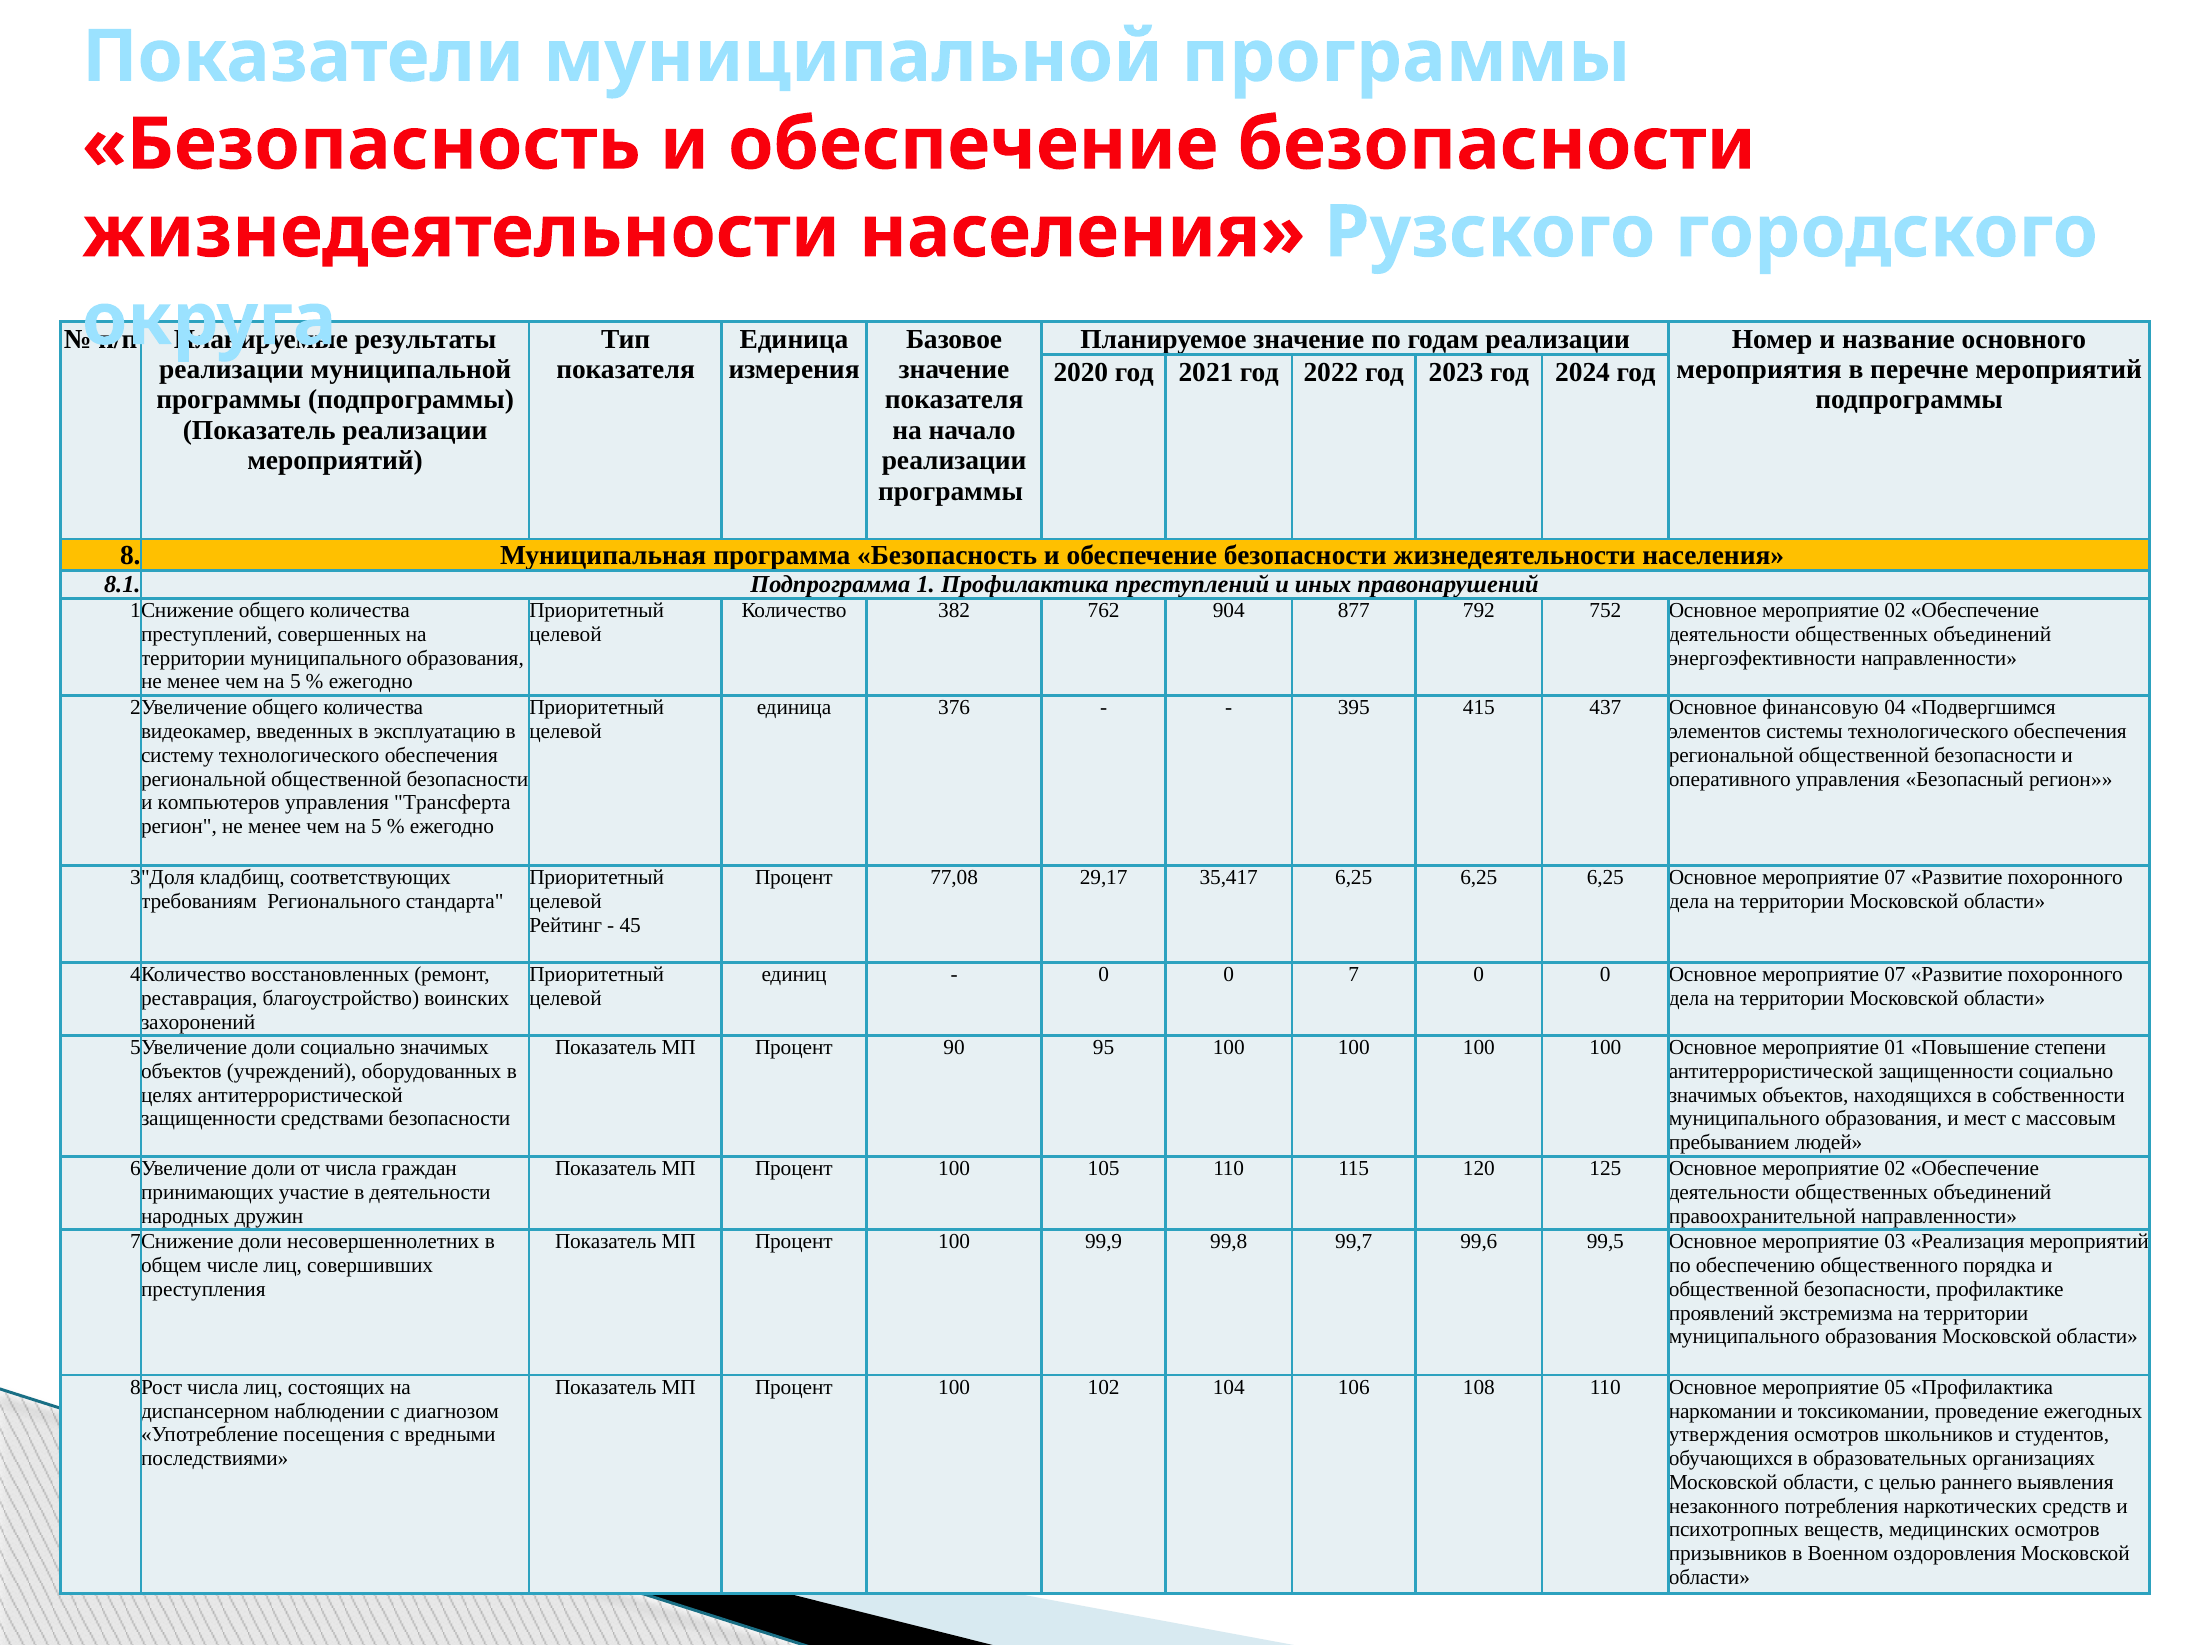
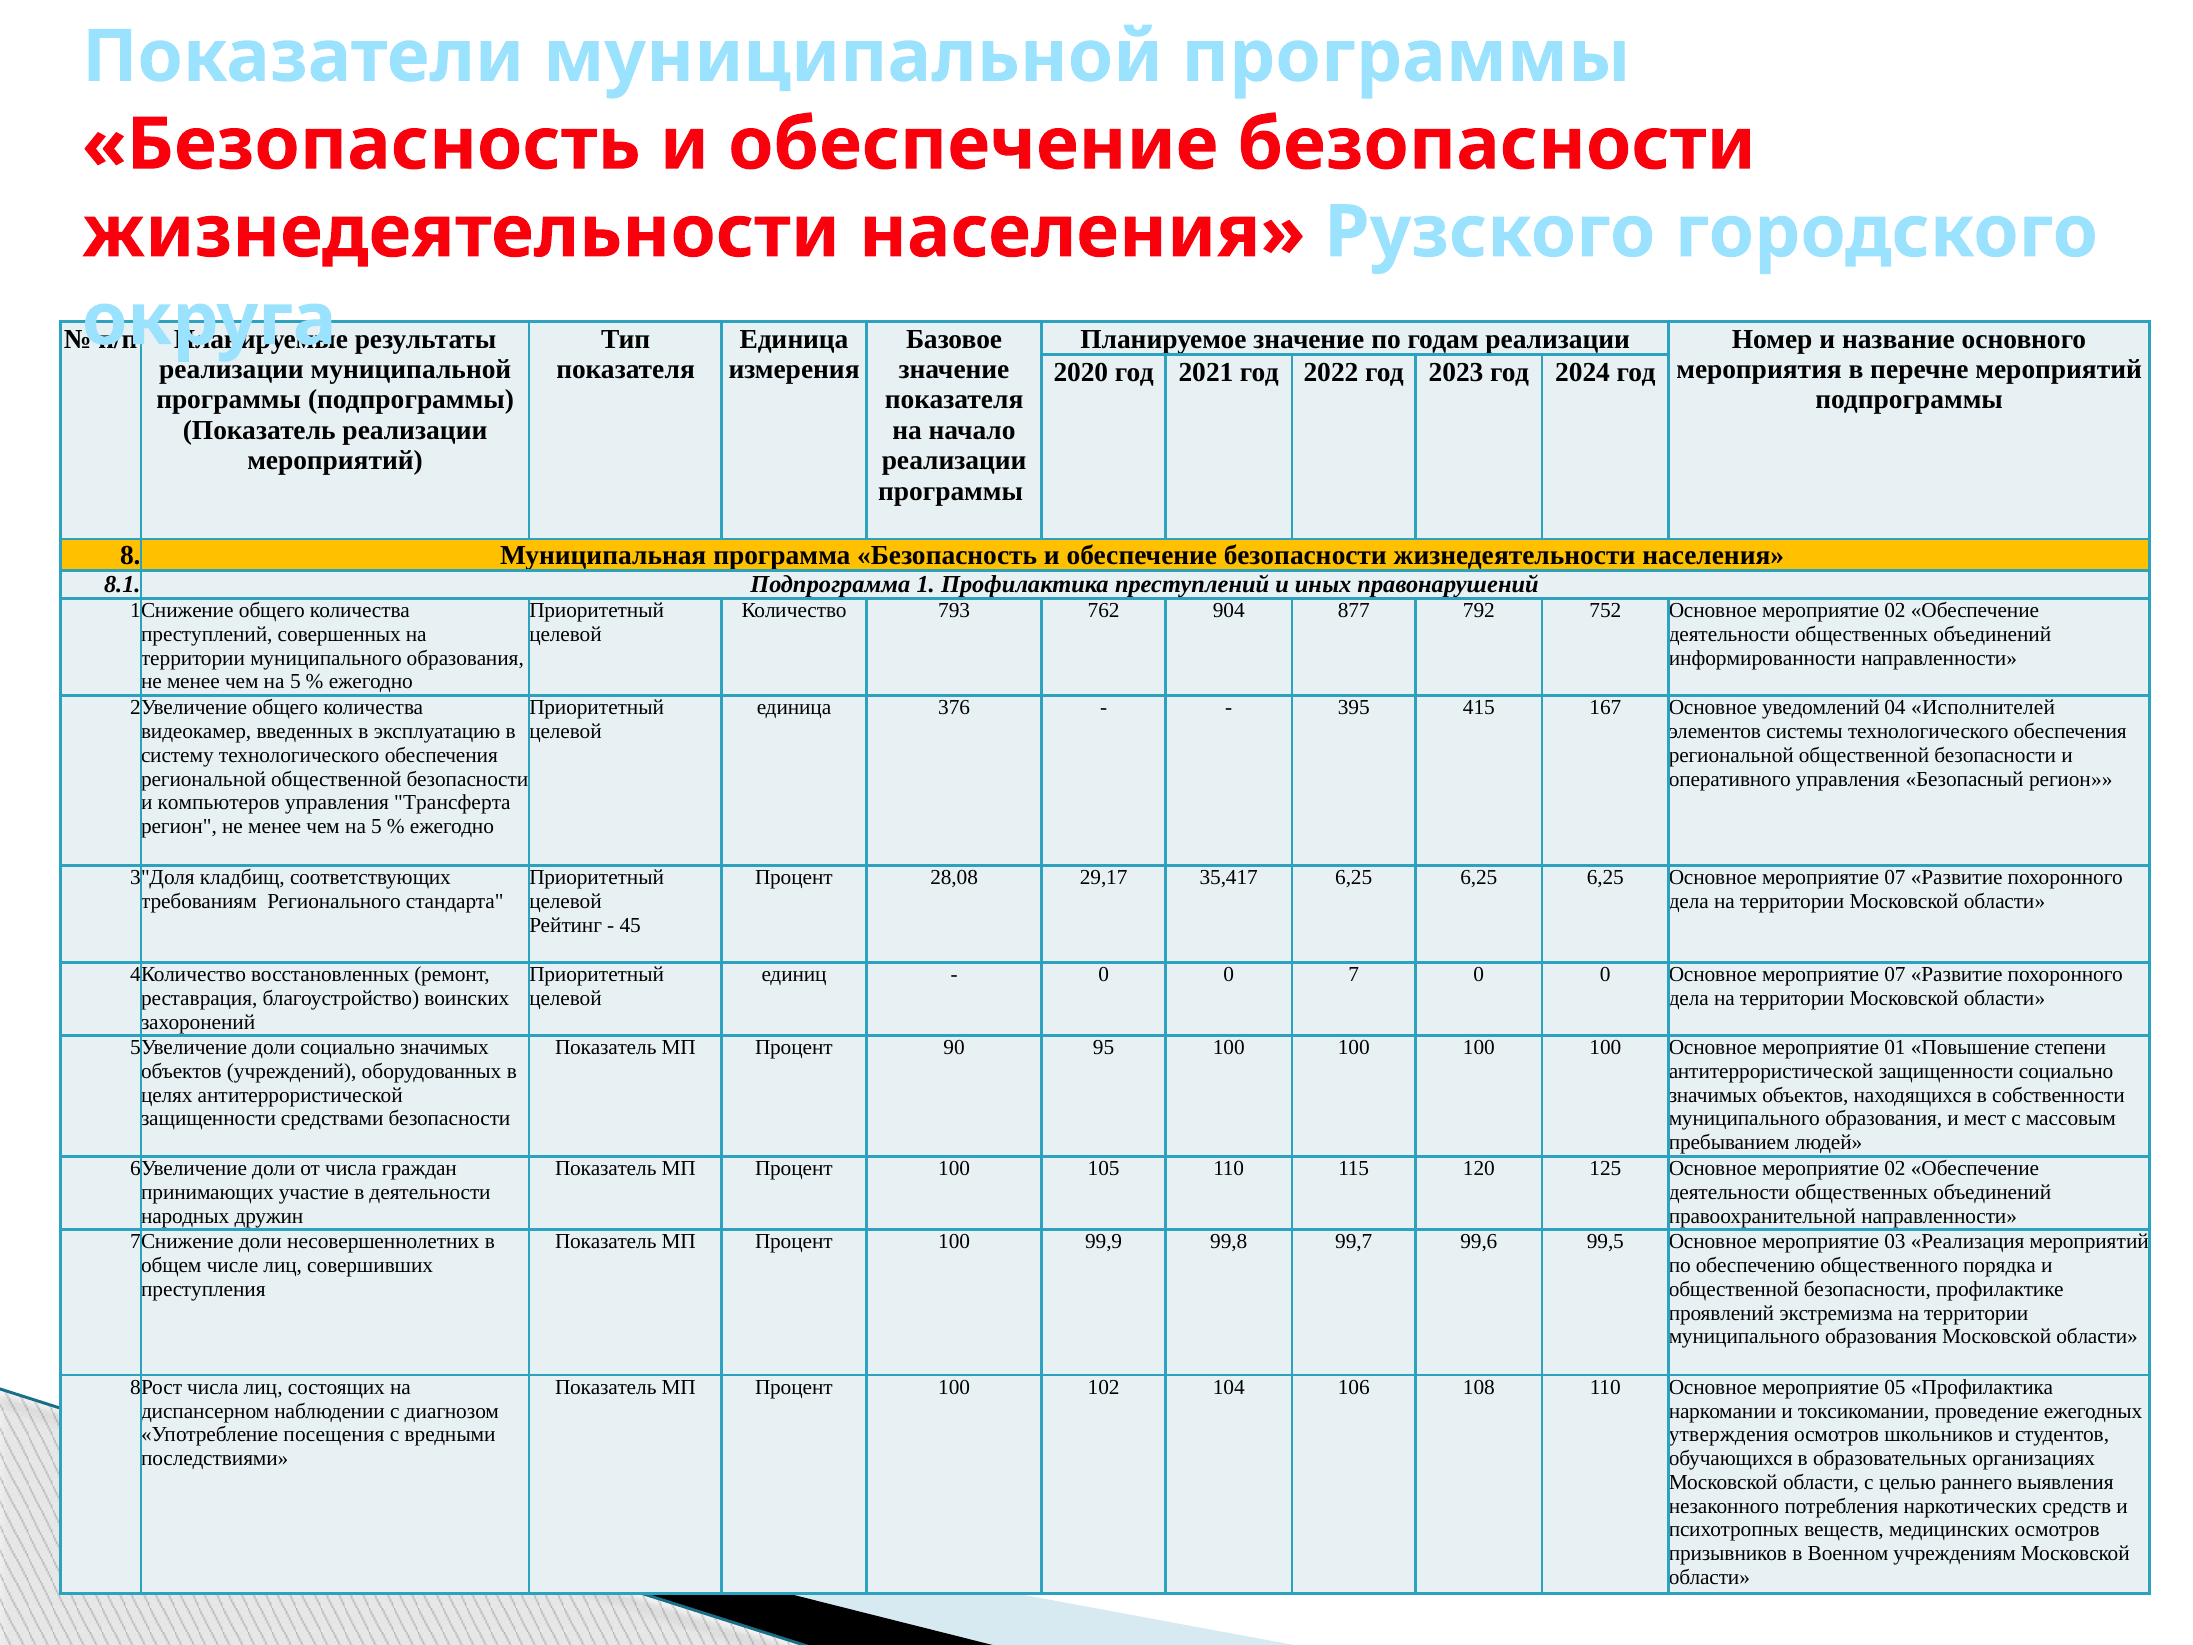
382: 382 -> 793 (954, 611)
энергоэфективности: энергоэфективности -> информированности (1762, 658)
437: 437 -> 167 (1605, 708)
финансовую: финансовую -> уведомлений (1821, 708)
Подвергшимся: Подвергшимся -> Исполнителей (1983, 708)
77,08: 77,08 -> 28,08 (954, 877)
оздоровления: оздоровления -> учреждениям (1955, 1553)
